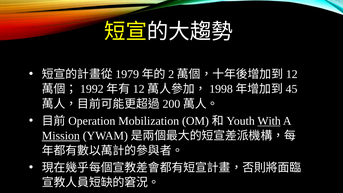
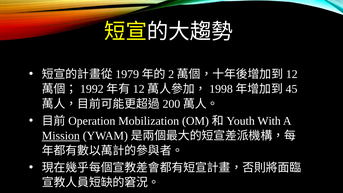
With underline: present -> none (269, 121)
